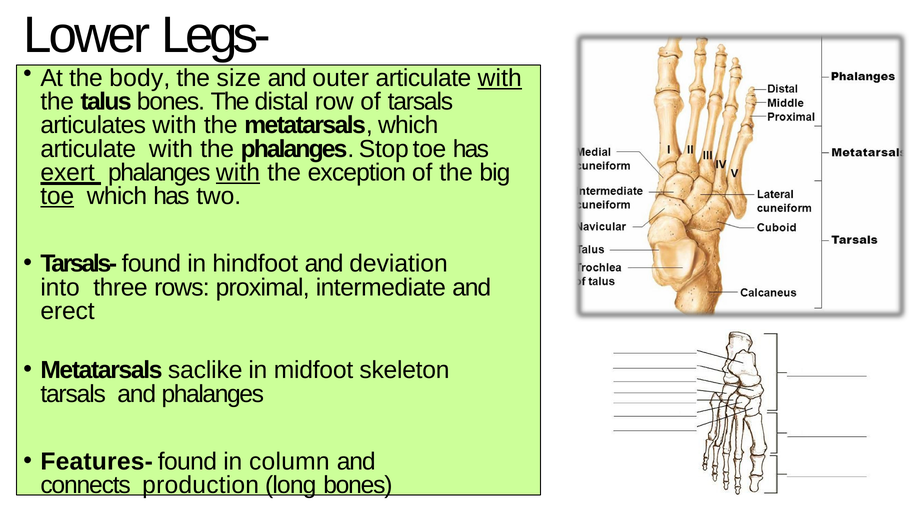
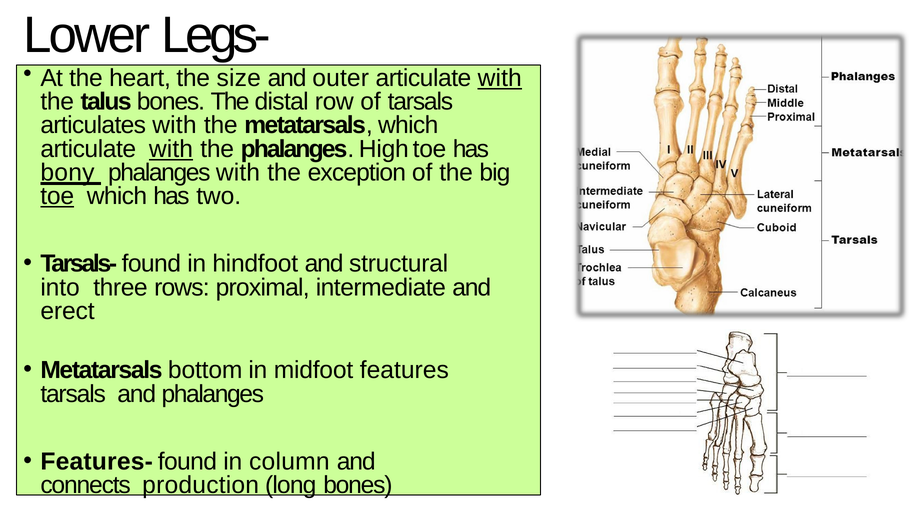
body: body -> heart (140, 78)
with underline: none -> present (171, 149)
Stop: Stop -> High (384, 149)
exert: exert -> bony (67, 173)
with underline: present -> none (238, 173)
deviation: deviation -> structural (399, 264)
saclike: saclike -> bottom (205, 370)
skeleton: skeleton -> features (404, 370)
